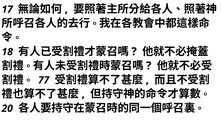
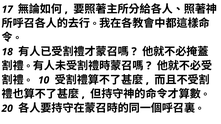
77: 77 -> 10 (44, 80)
